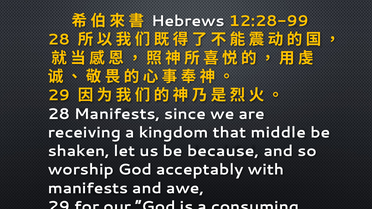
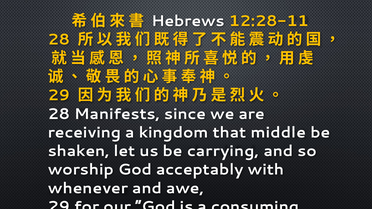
12:28-99: 12:28-99 -> 12:28-11 (269, 21)
because: because -> carrying (223, 151)
manifests: manifests -> whenever (88, 188)
